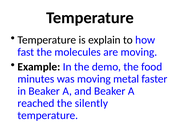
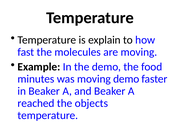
moving metal: metal -> demo (126, 79)
silently: silently -> objects (91, 103)
